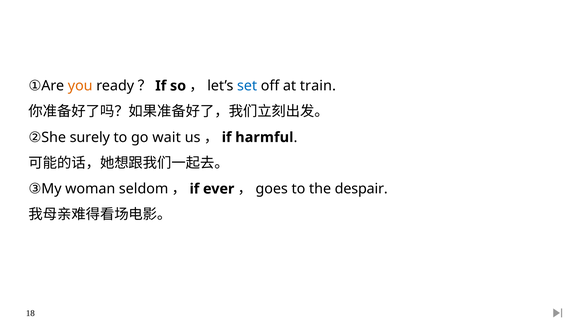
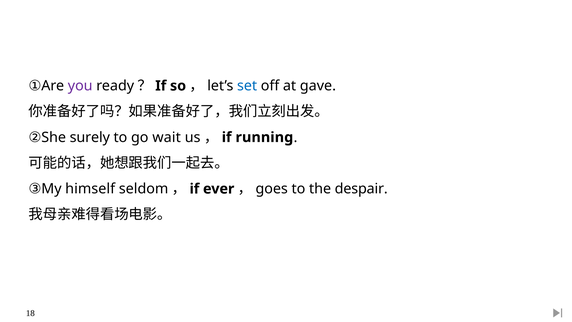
you colour: orange -> purple (80, 86)
train: train -> gave (318, 86)
harmful: harmful -> running (264, 137)
woman: woman -> himself (90, 189)
